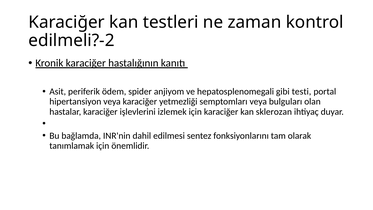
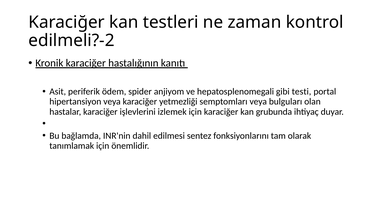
sklerozan: sklerozan -> grubunda (274, 112)
